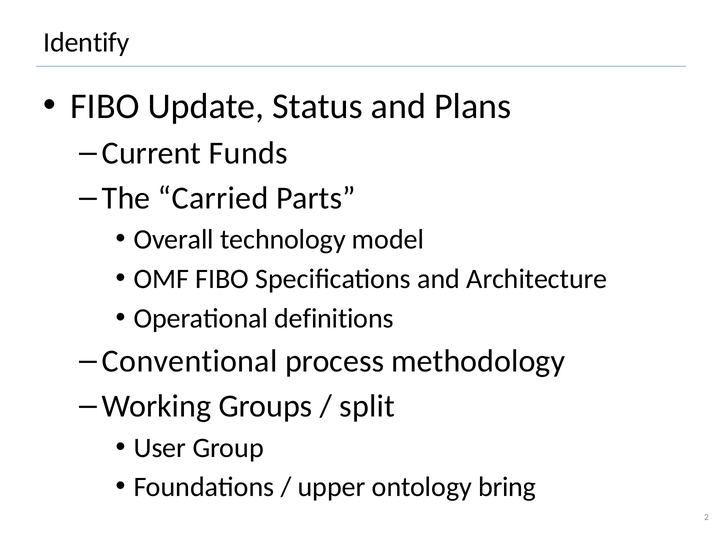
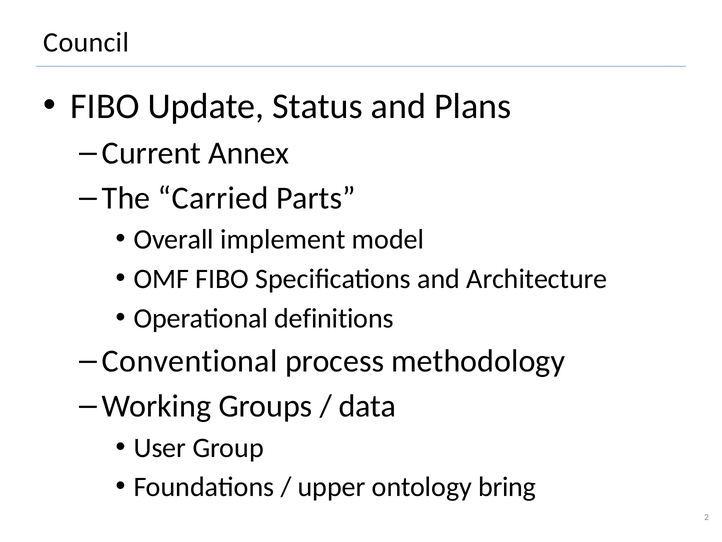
Identify: Identify -> Council (86, 42)
Funds: Funds -> Annex (249, 153)
technology: technology -> implement (283, 239)
split: split -> data (368, 406)
